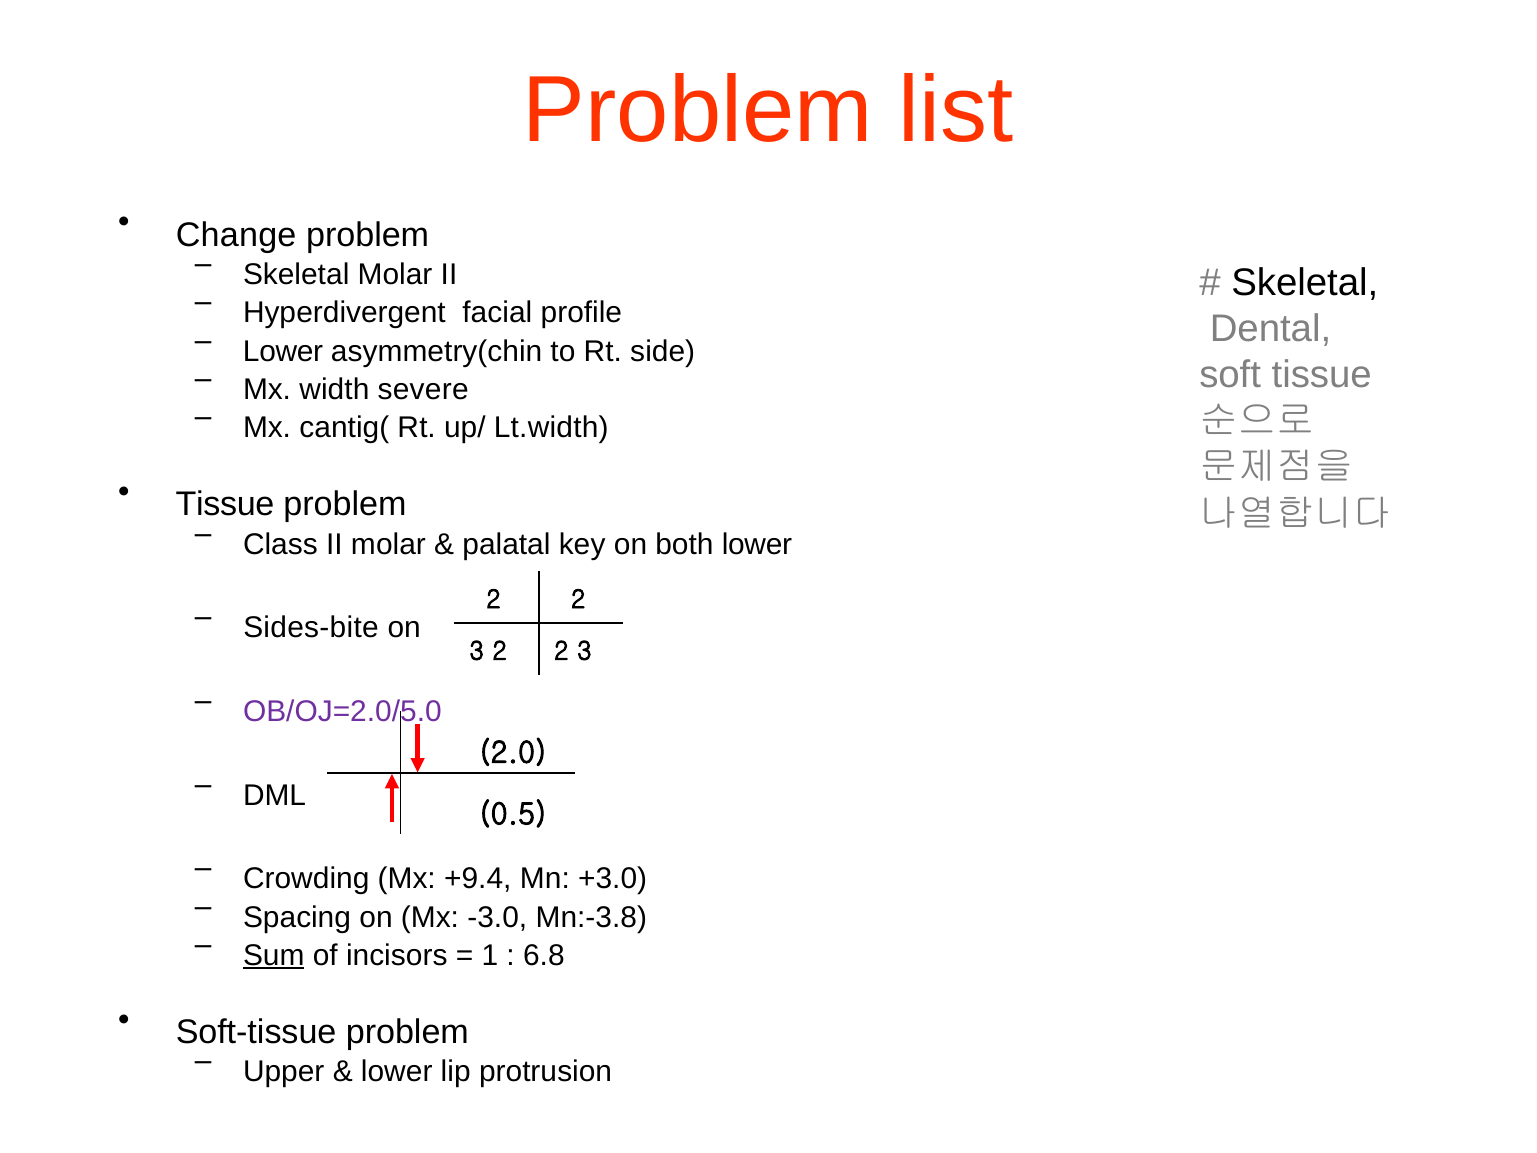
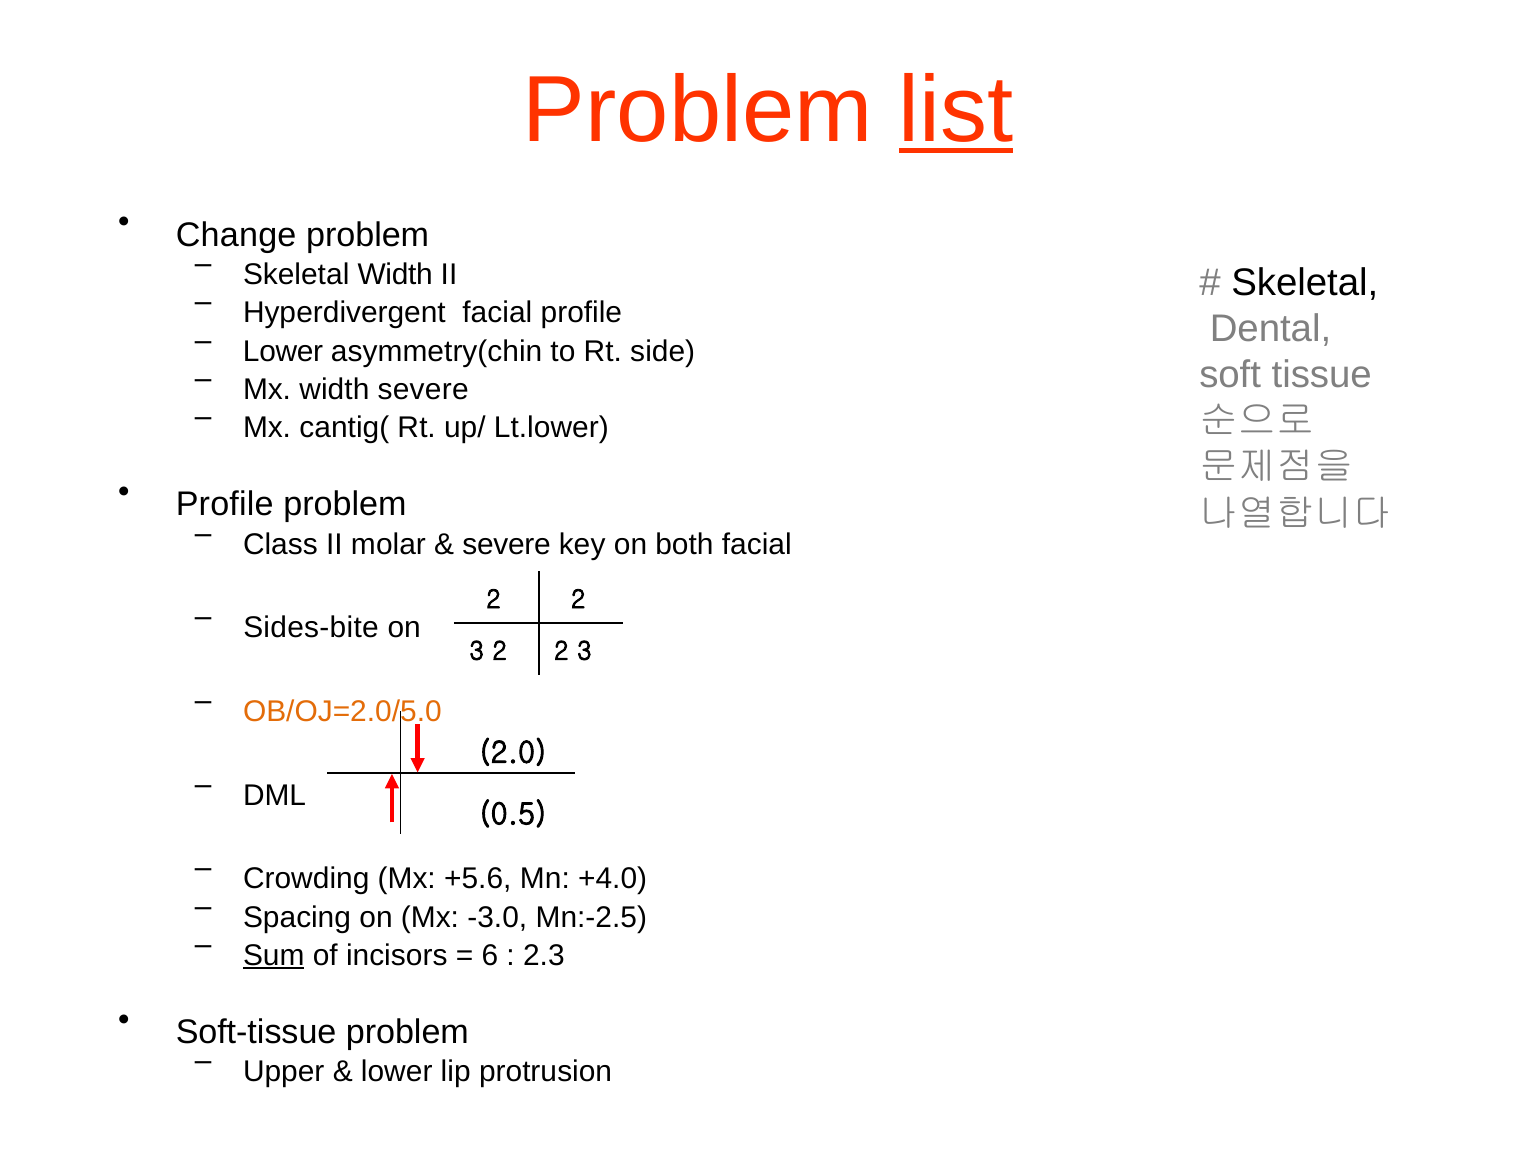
list underline: none -> present (956, 110)
Skeletal Molar: Molar -> Width (395, 275)
Lt.width: Lt.width -> Lt.lower (551, 428)
Tissue: Tissue -> Profile (225, 504)
palatal: palatal -> severe (507, 544)
both lower: lower -> facial (757, 544)
OB/OJ=2.0/5.0 colour: purple -> orange (342, 711)
+9.4: +9.4 -> +5.6 (478, 879)
+3.0: +3.0 -> +4.0 (613, 879)
Mn:-3.8: Mn:-3.8 -> Mn:-2.5 (591, 917)
1: 1 -> 6 (490, 955)
6.8: 6.8 -> 2.3 (544, 955)
